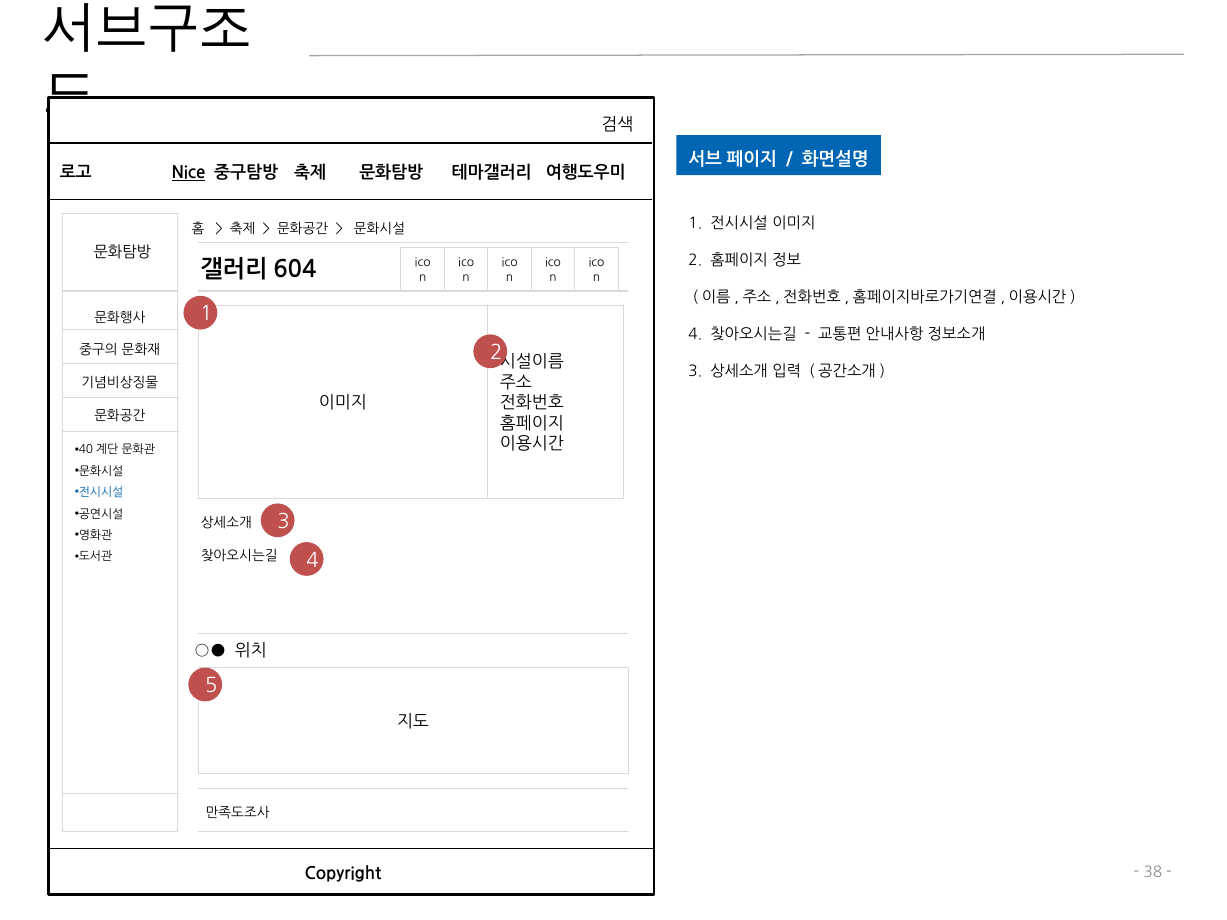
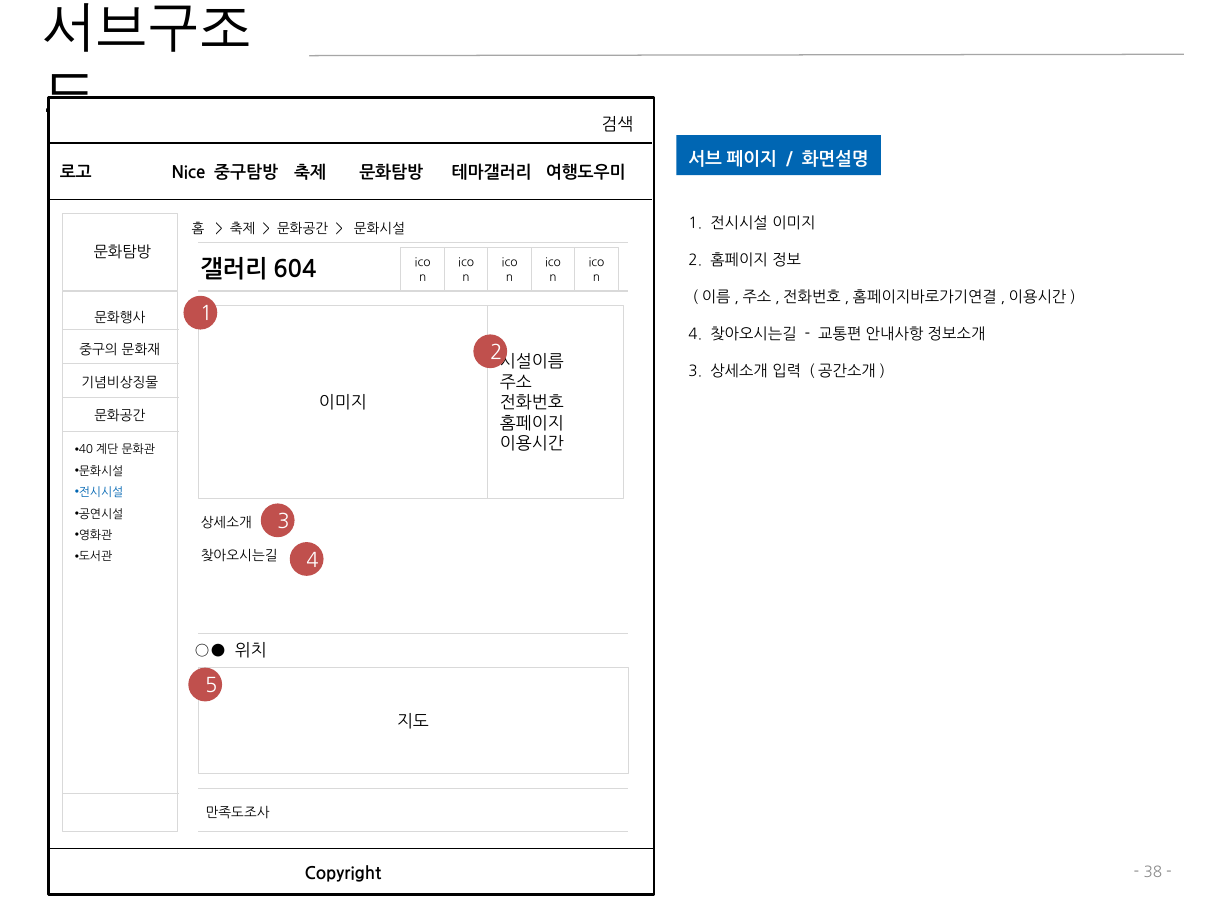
Nice underline: present -> none (188, 173)
